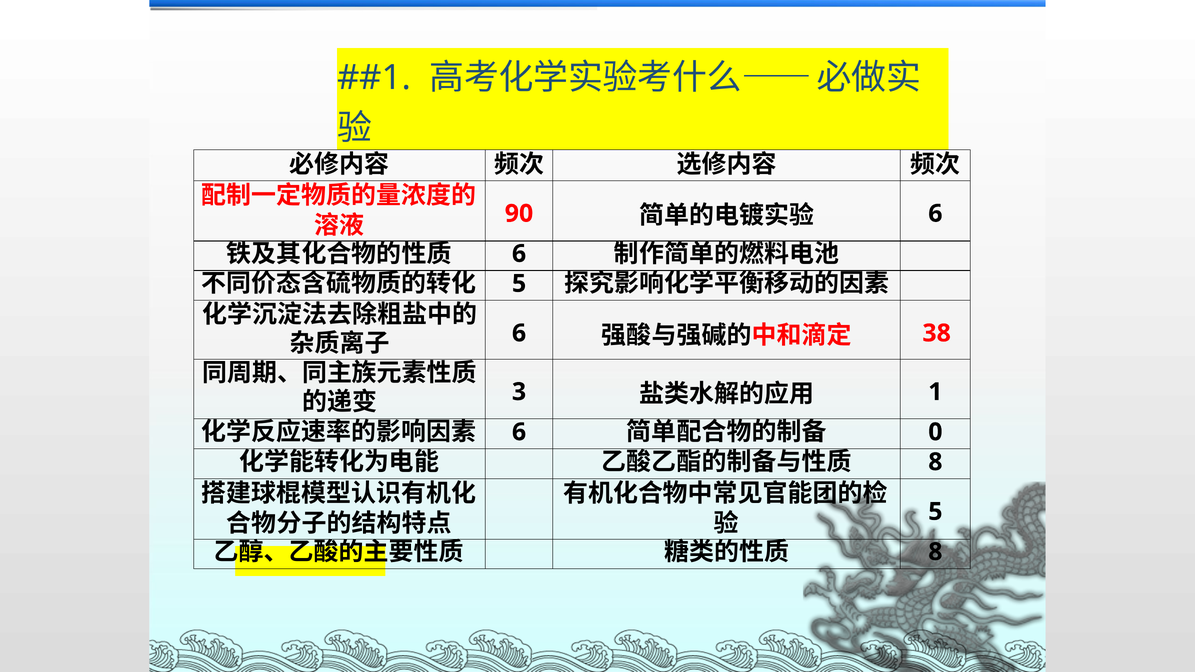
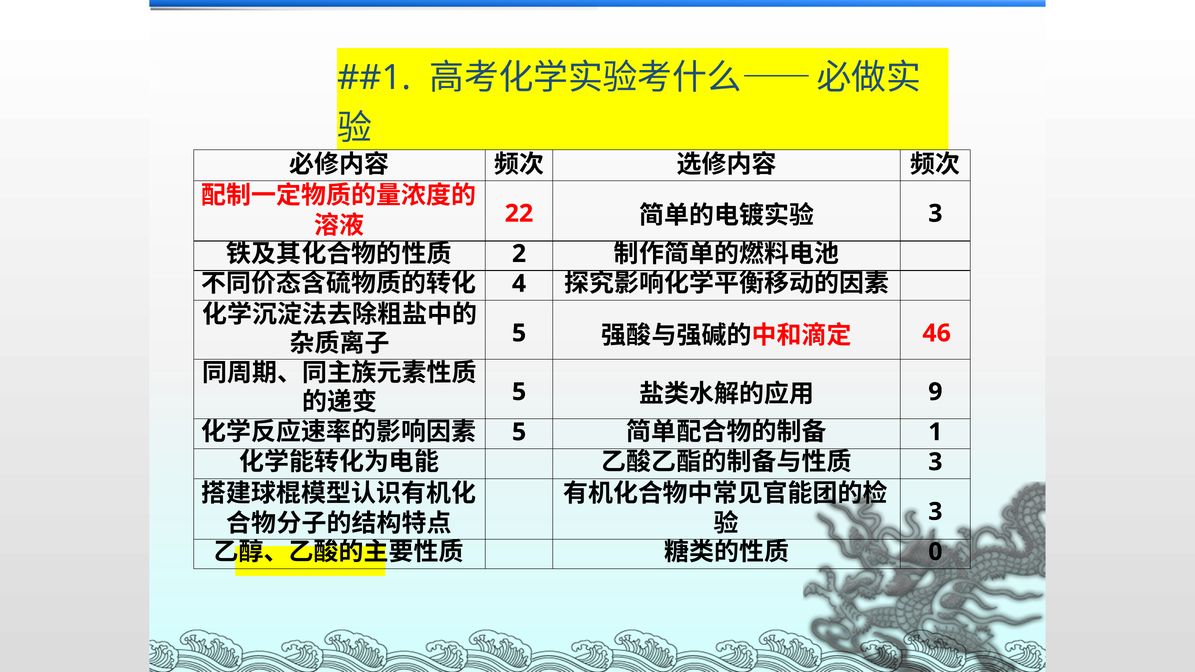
90: 90 -> 22 (519, 214)
6: 6 -> 3 (935, 214)
6: 6 -> 2 (519, 254)
5: 5 -> 4 (519, 284)
6: 6 -> 5 (519, 333)
38: 38 -> 46 (937, 333)
3: 3 -> 5 (519, 392)
1: 1 -> 9 (935, 392)
6: 6 -> 5 (519, 432)
0: 0 -> 1 (935, 432)
8: 8 -> 3 (935, 462)
5: 5 -> 3 (935, 512)
8: 8 -> 0 (935, 552)
